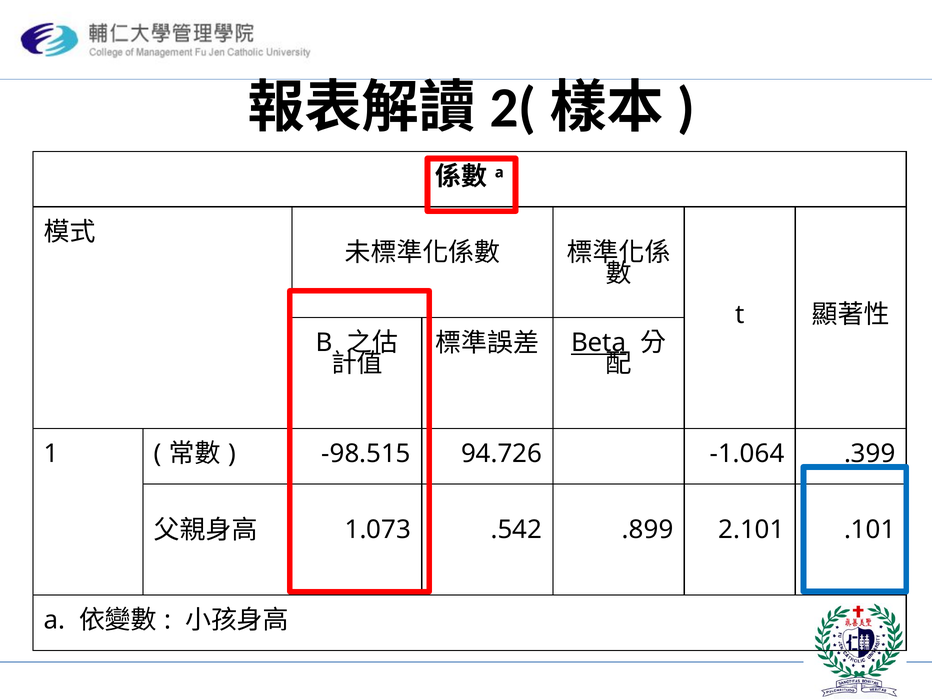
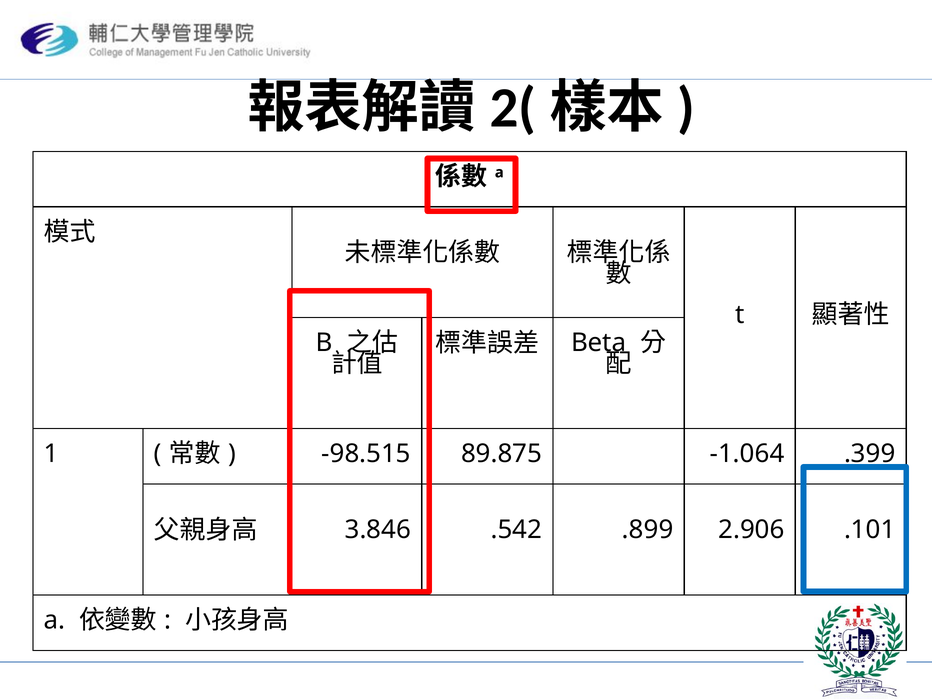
Beta underline: present -> none (599, 343)
94.726: 94.726 -> 89.875 (502, 454)
1.073: 1.073 -> 3.846 (378, 530)
2.101: 2.101 -> 2.906 (751, 530)
